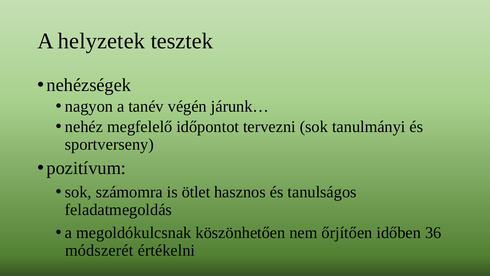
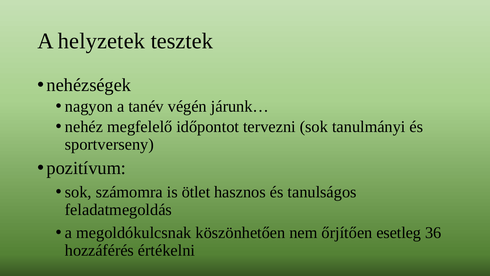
időben: időben -> esetleg (399, 232)
módszerét: módszerét -> hozzáférés (99, 250)
